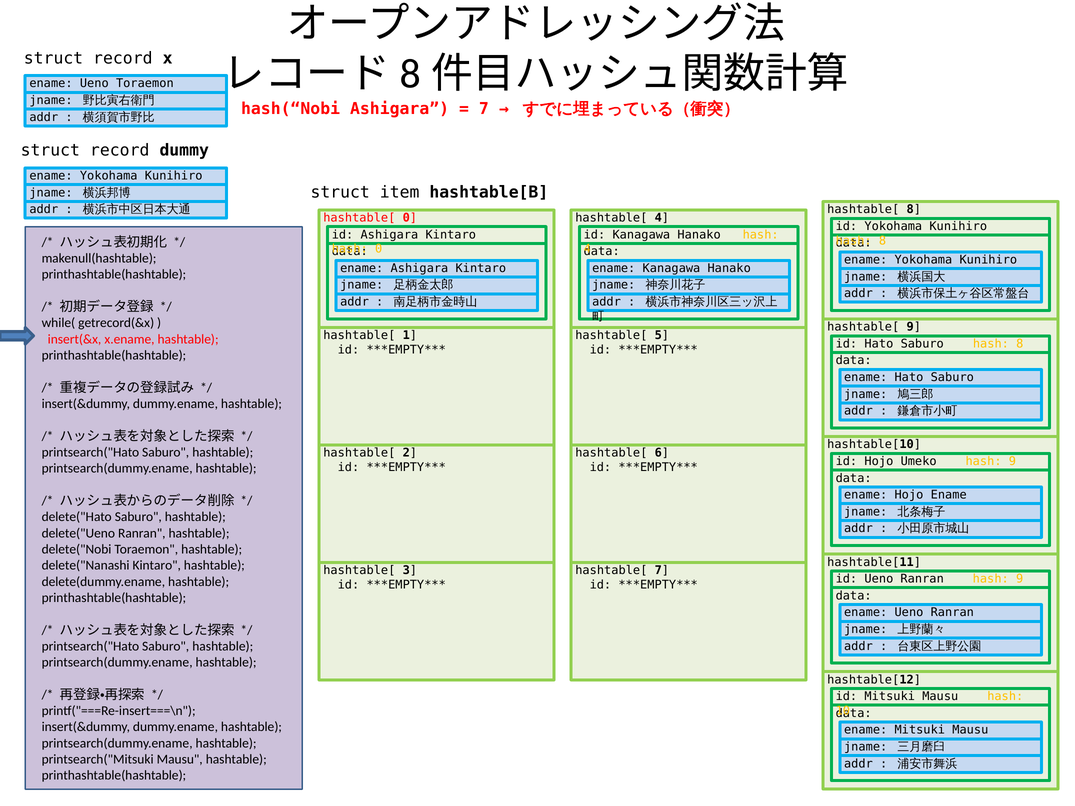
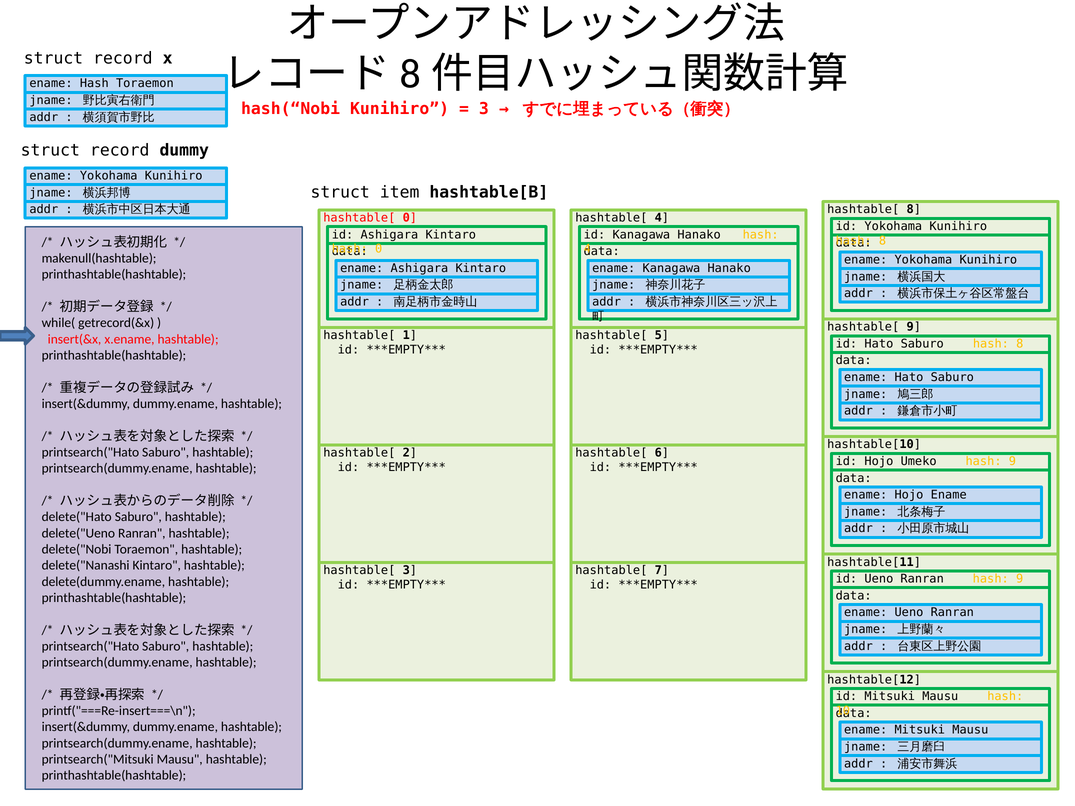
Ueno: Ueno -> Hash (94, 84)
hash(“Nobi Ashigara: Ashigara -> Kunihiro (400, 109)
7: 7 -> 3 (484, 109)
